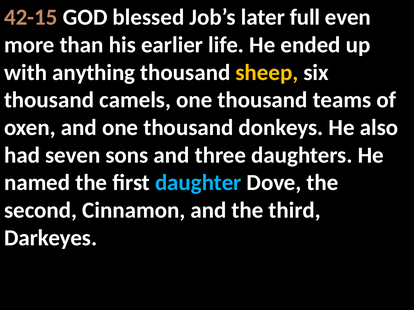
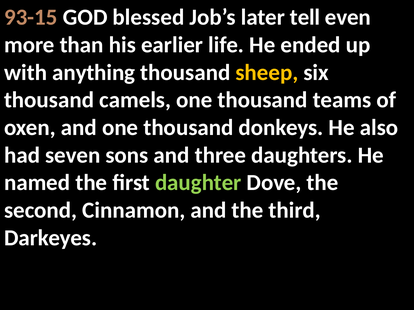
42-15: 42-15 -> 93-15 (31, 17)
full: full -> tell (305, 17)
daughter colour: light blue -> light green (198, 183)
